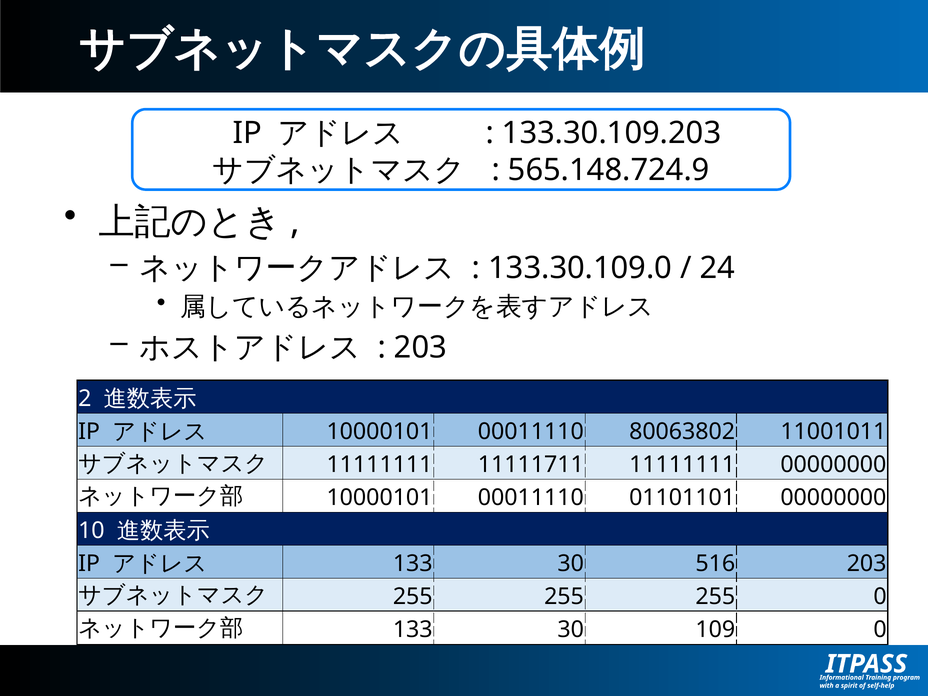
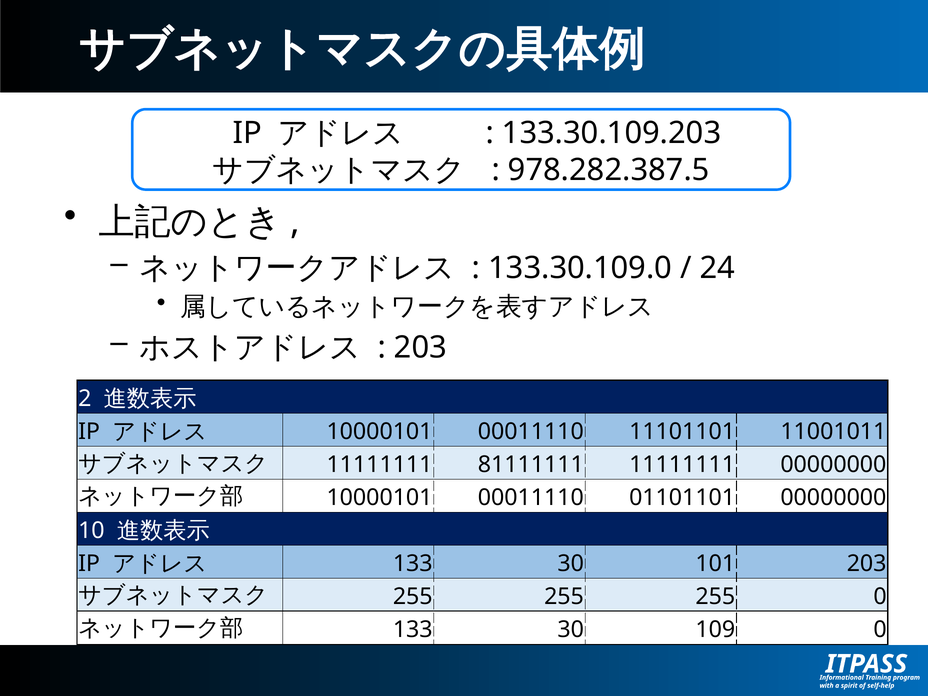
565.148.724.9: 565.148.724.9 -> 978.282.387.5 (609, 170)
80063802: 80063802 -> 11101101 (682, 432)
11111711: 11111711 -> 81111111 (531, 465)
516: 516 -> 101 (715, 564)
